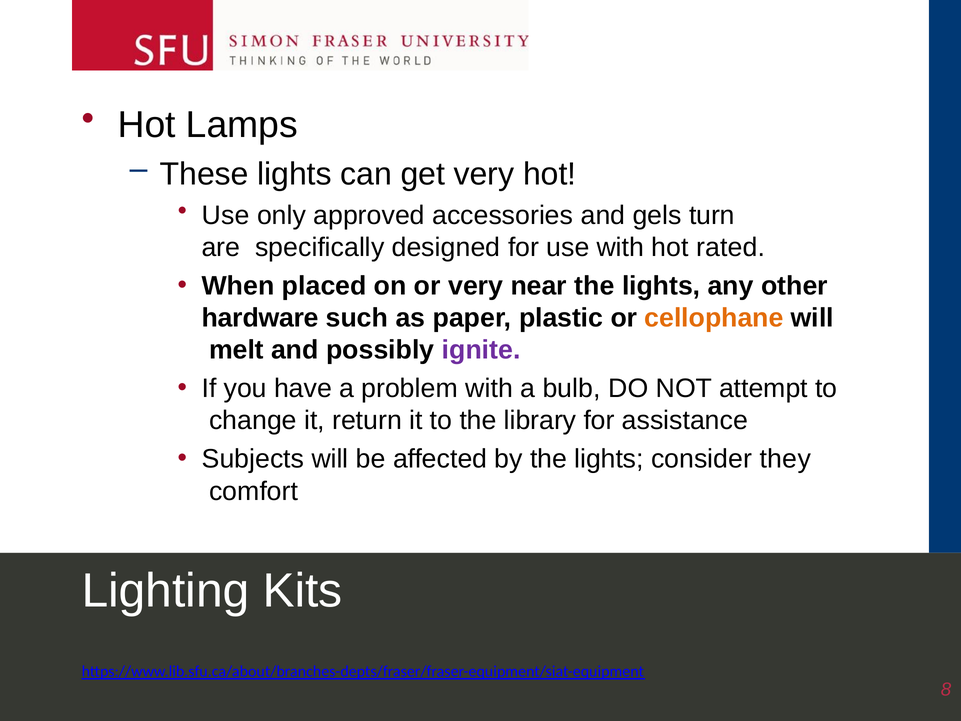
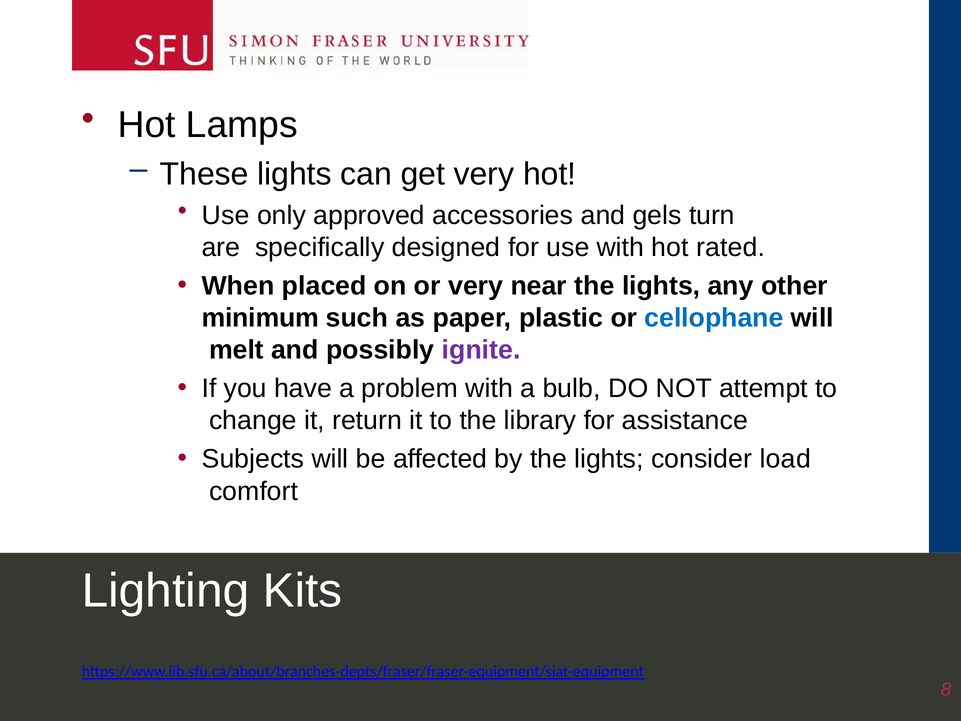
hardware: hardware -> minimum (260, 318)
cellophane colour: orange -> blue (714, 318)
they: they -> load (785, 459)
